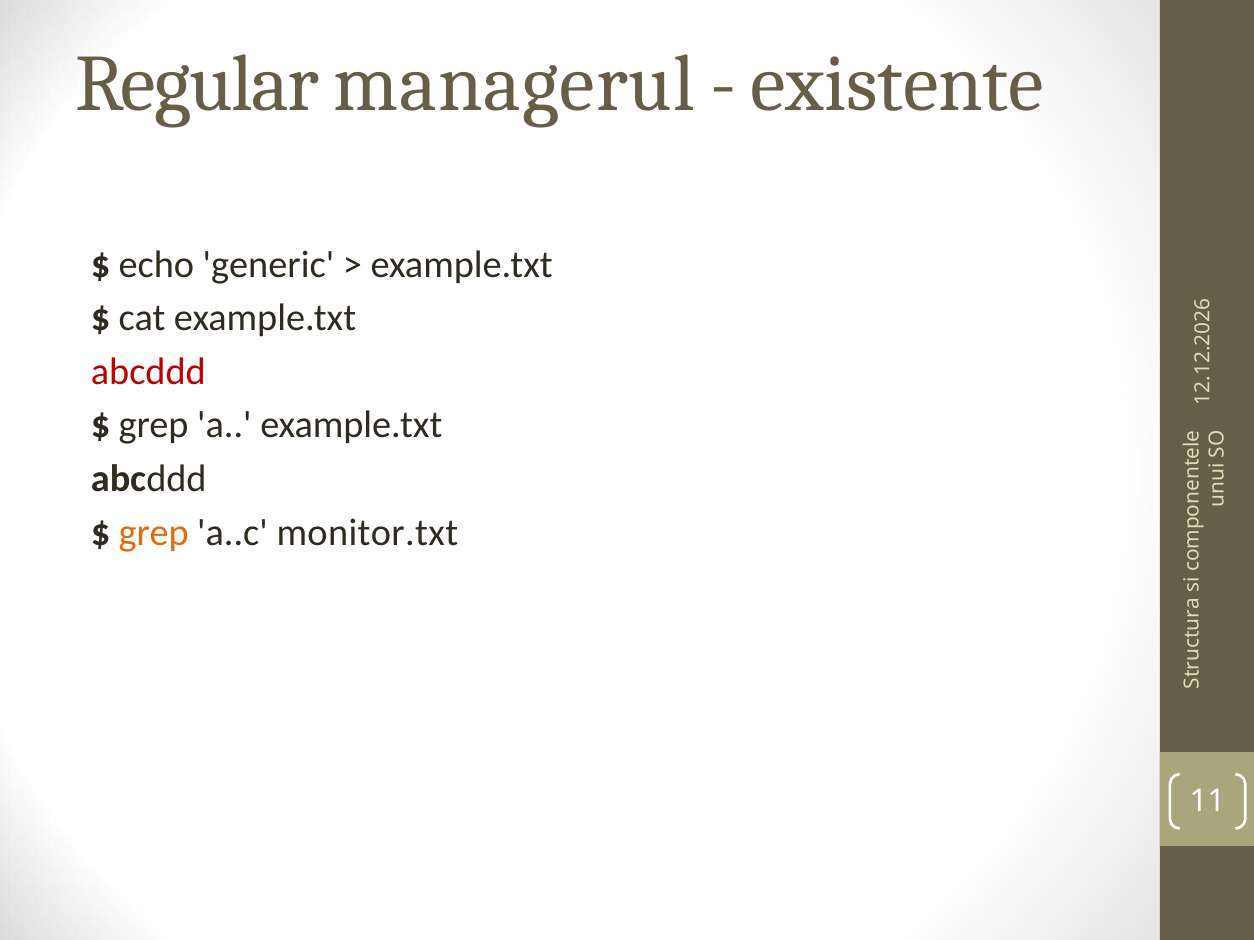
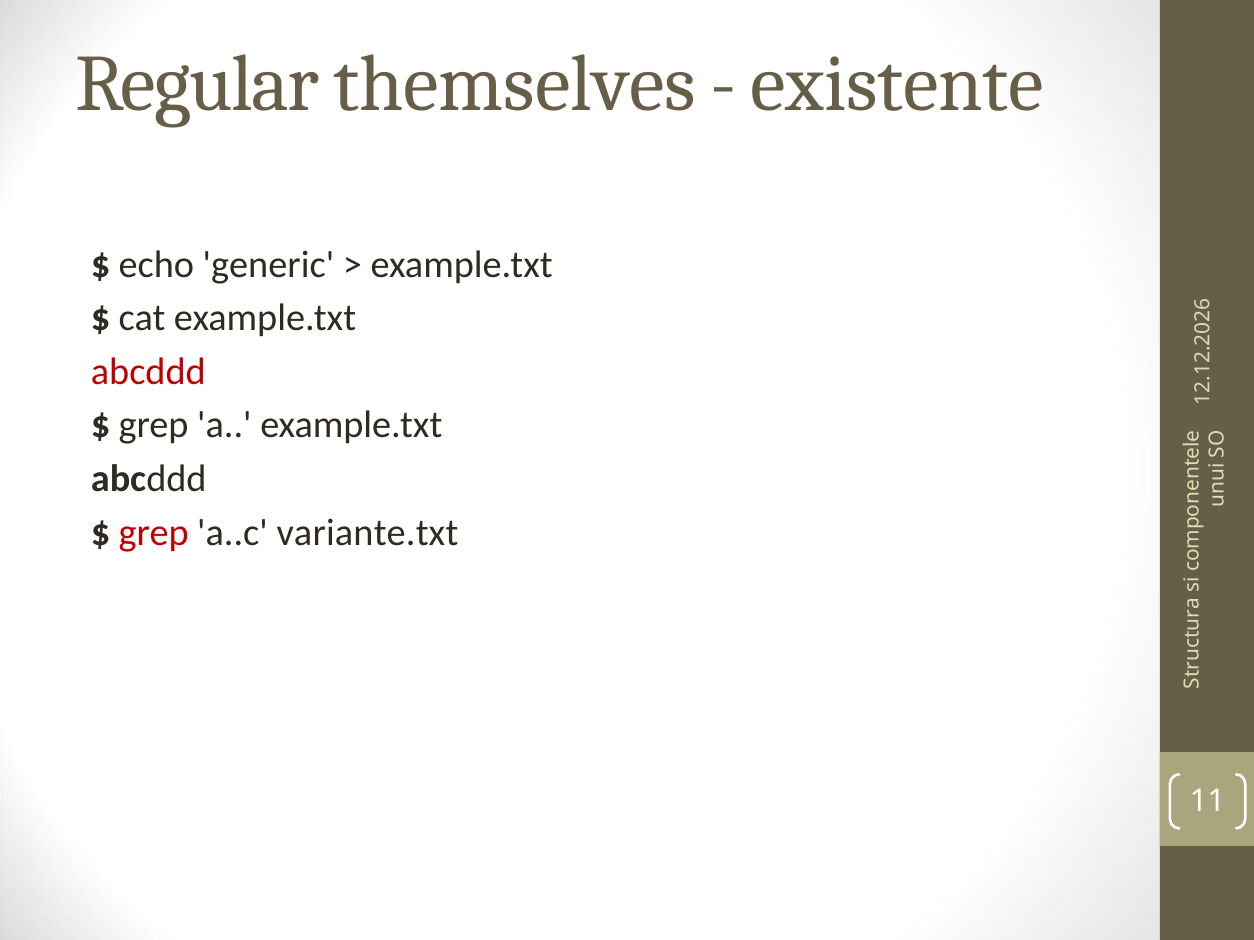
managerul: managerul -> themselves (515, 84)
grep colour: orange -> red (154, 533)
monitor.txt: monitor.txt -> variante.txt (367, 533)
